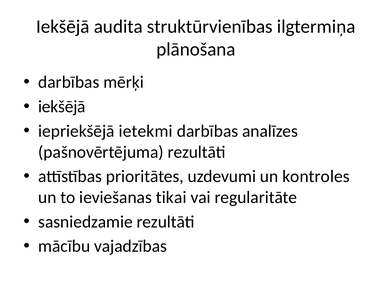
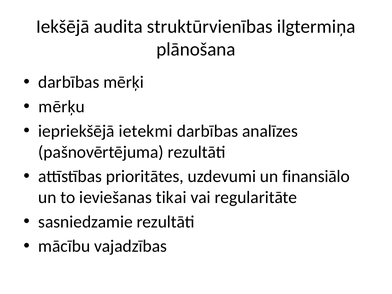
iekšējā: iekšējā -> mērķu (62, 107)
kontroles: kontroles -> finansiālo (316, 176)
